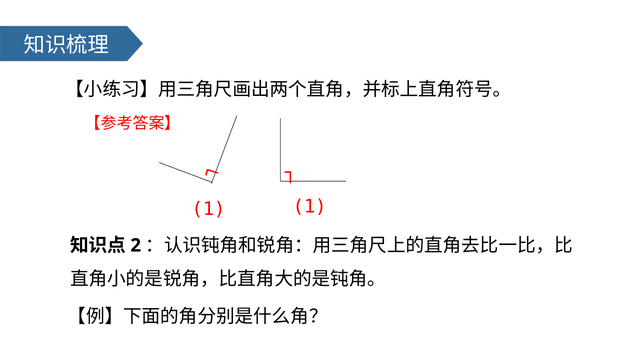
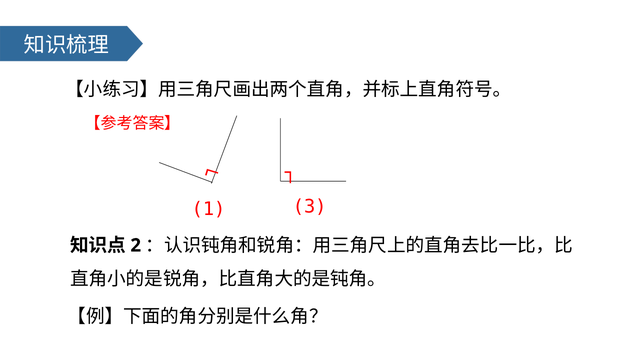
1 1: 1 -> 3 (310, 206)
